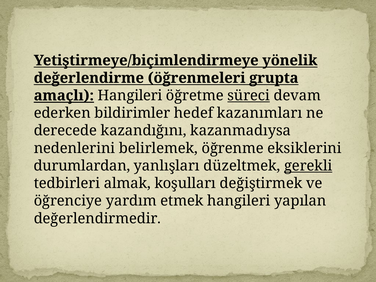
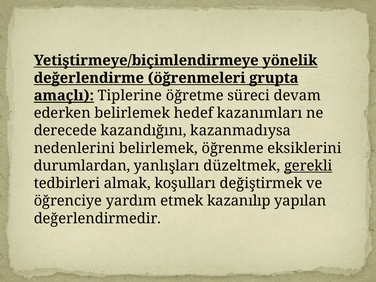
amaçlı Hangileri: Hangileri -> Tiplerine (130, 96)
süreci underline: present -> none (249, 96)
ederken bildirimler: bildirimler -> belirlemek (132, 113)
etmek hangileri: hangileri -> kazanılıp (239, 201)
